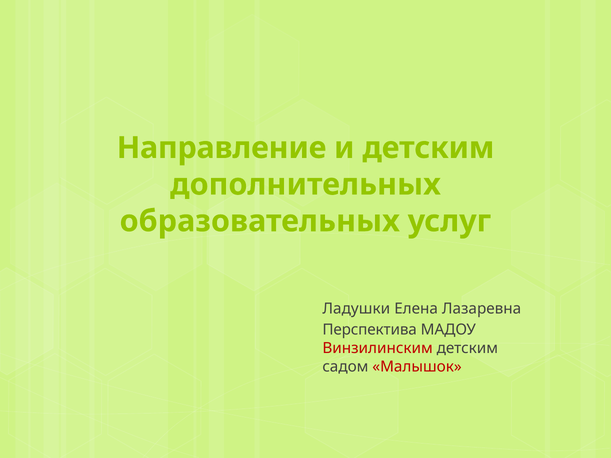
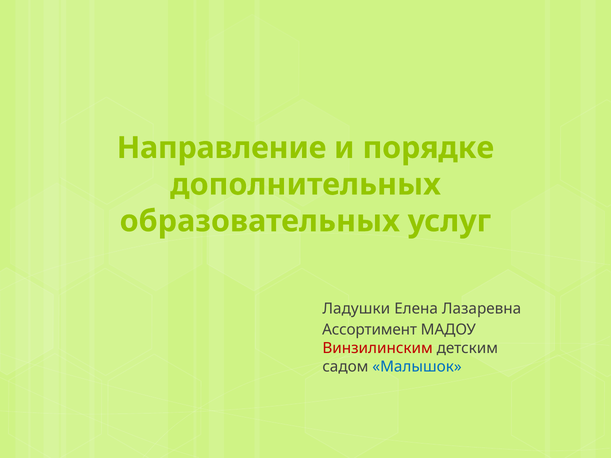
и детским: детским -> порядке (428, 148)
Перспектива: Перспектива -> Ассортимент (370, 330)
Малышок colour: red -> blue (417, 367)
